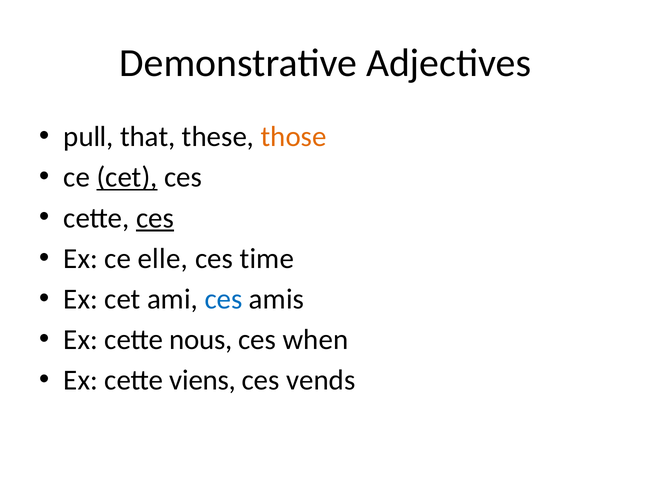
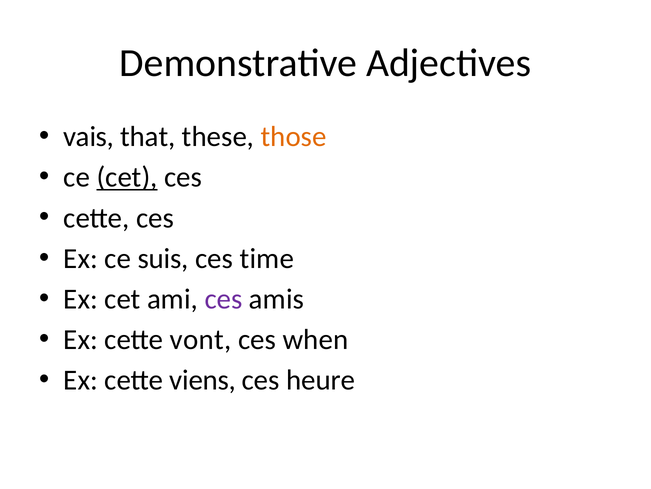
pull: pull -> vais (89, 137)
ces underline: present -> none (155, 218)
elle: elle -> suis (163, 258)
ces colour: blue -> purple (224, 299)
nous: nous -> vont (201, 339)
vends: vends -> heure (321, 380)
